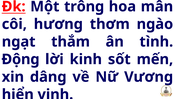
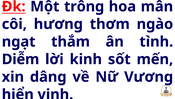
Động: Động -> Diễm (21, 59)
